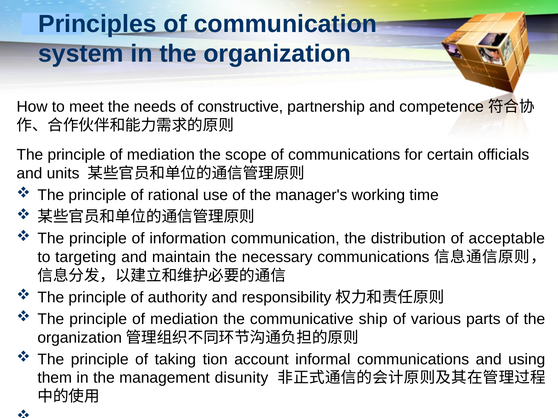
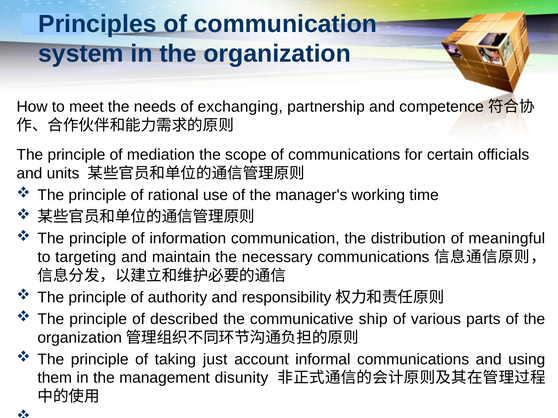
constructive: constructive -> exchanging (240, 107)
acceptable: acceptable -> meaningful (507, 239)
mediation: mediation -> described (184, 319)
tion: tion -> just (215, 360)
